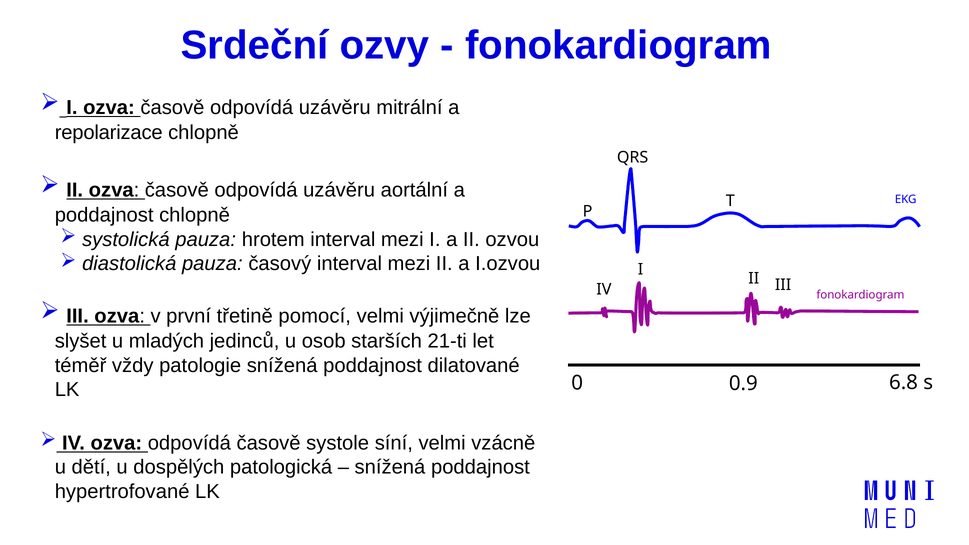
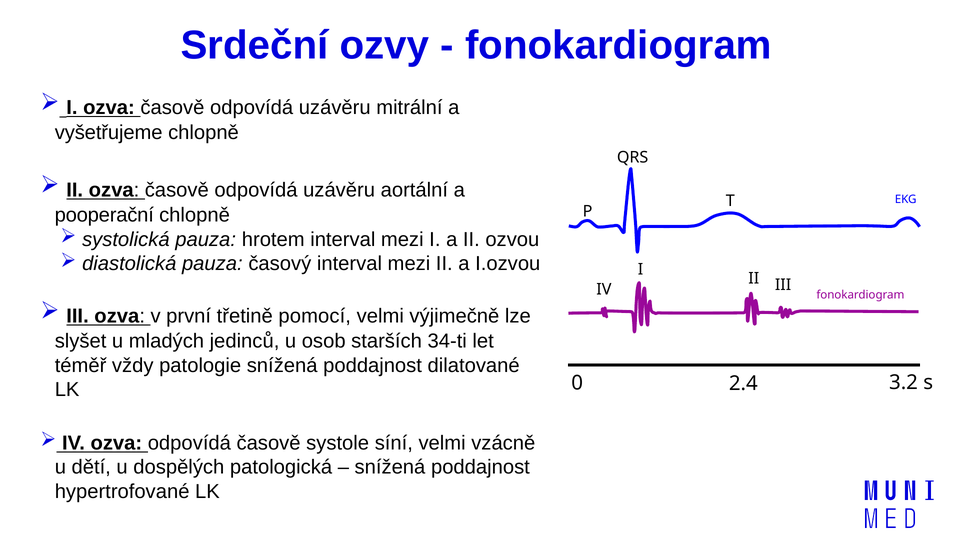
repolarizace: repolarizace -> vyšetřujeme (109, 133)
poddajnost: poddajnost -> pooperační (104, 215)
21-ti: 21-ti -> 34-ti (447, 341)
6.8: 6.8 -> 3.2 (904, 383)
0.9: 0.9 -> 2.4 (743, 383)
